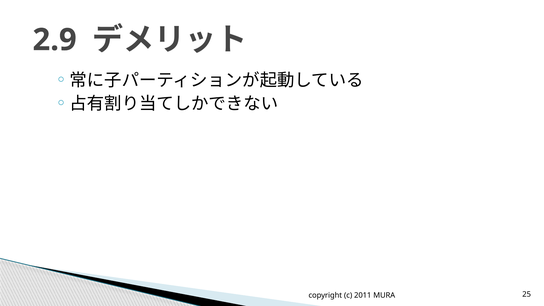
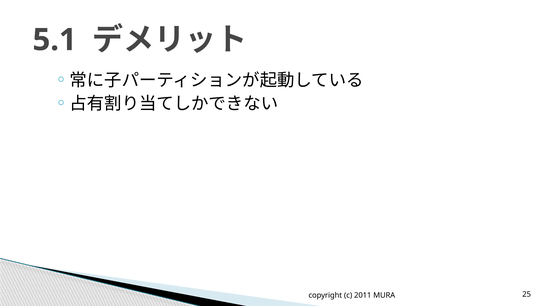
2.9: 2.9 -> 5.1 (55, 40)
